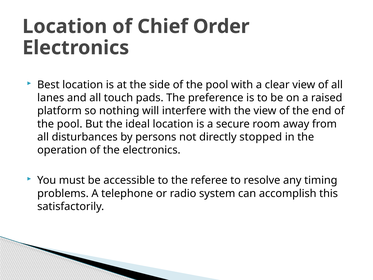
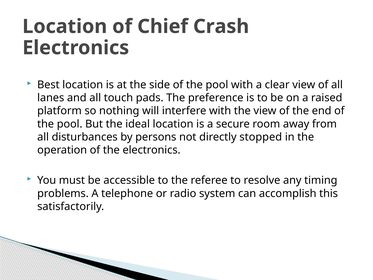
Order: Order -> Crash (221, 26)
